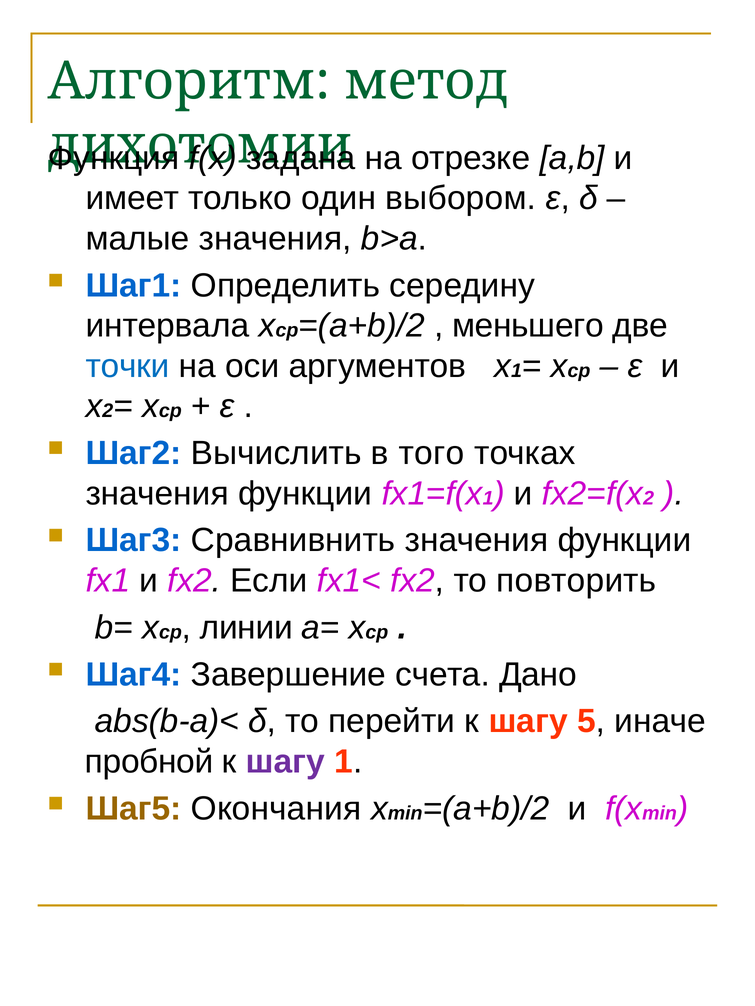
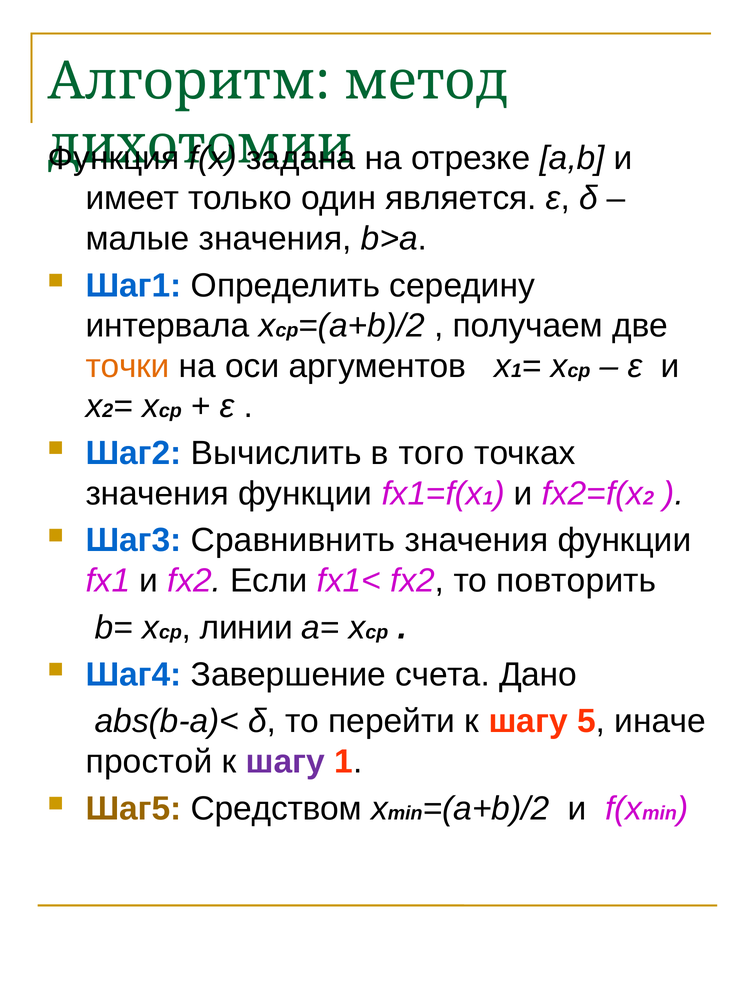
выбором: выбором -> является (461, 198)
меньшего: меньшего -> получаем (528, 326)
точки colour: blue -> orange (128, 366)
пробной: пробной -> простой (149, 762)
Окончания: Окончания -> Средством (276, 809)
